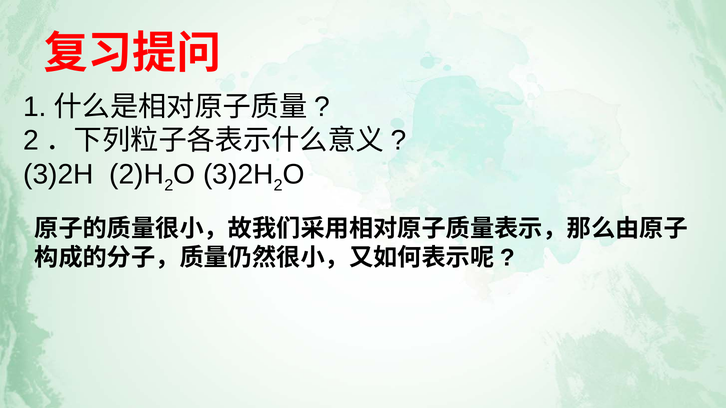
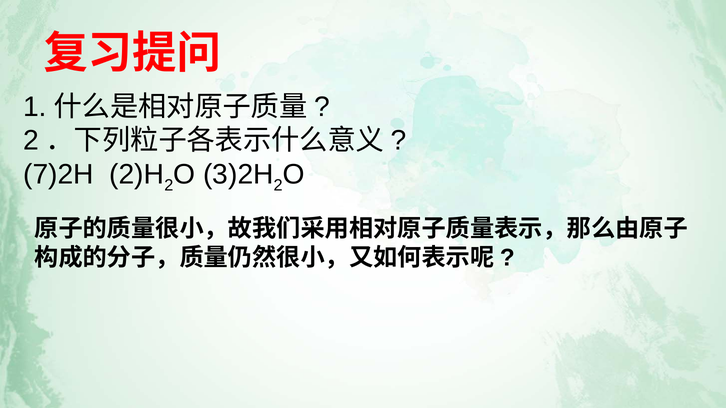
3)2H: 3)2H -> 7)2H (59, 175)
